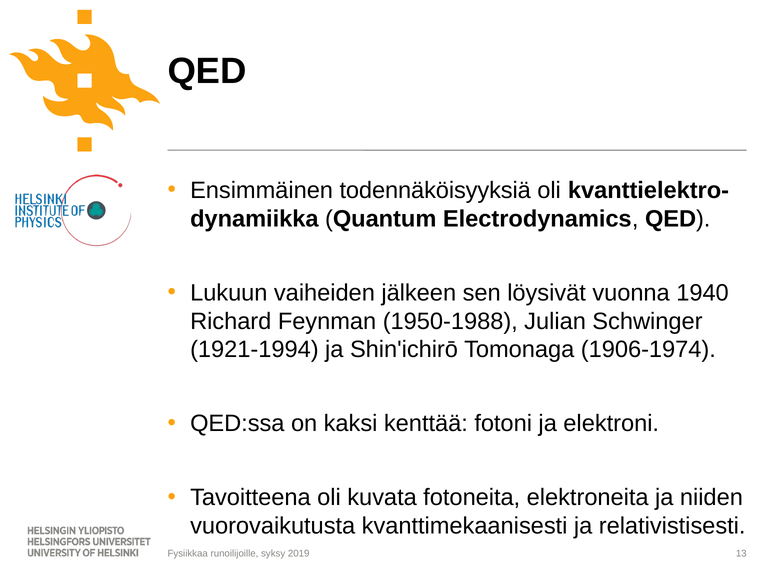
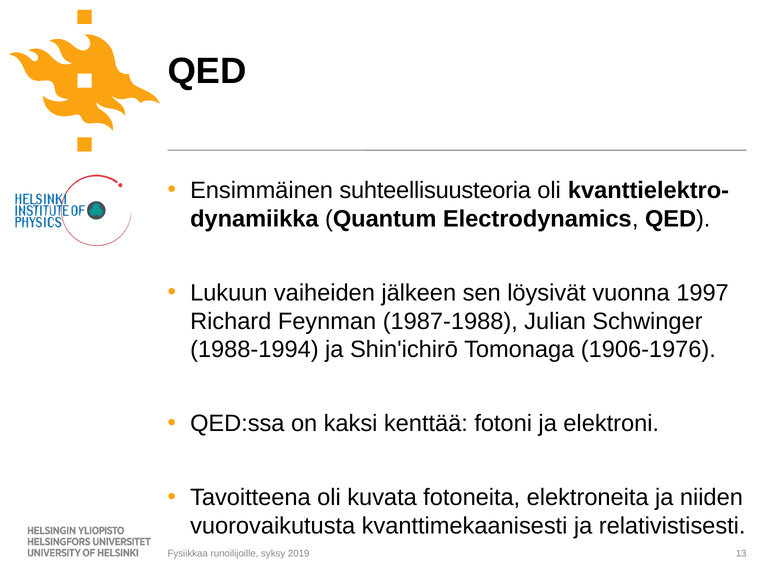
todennäköisyyksiä: todennäköisyyksiä -> suhteellisuusteoria (435, 190)
1940: 1940 -> 1997 (703, 293)
1950-1988: 1950-1988 -> 1987-1988 (450, 321)
1921-1994: 1921-1994 -> 1988-1994 (254, 349)
1906-1974: 1906-1974 -> 1906-1976 (648, 349)
